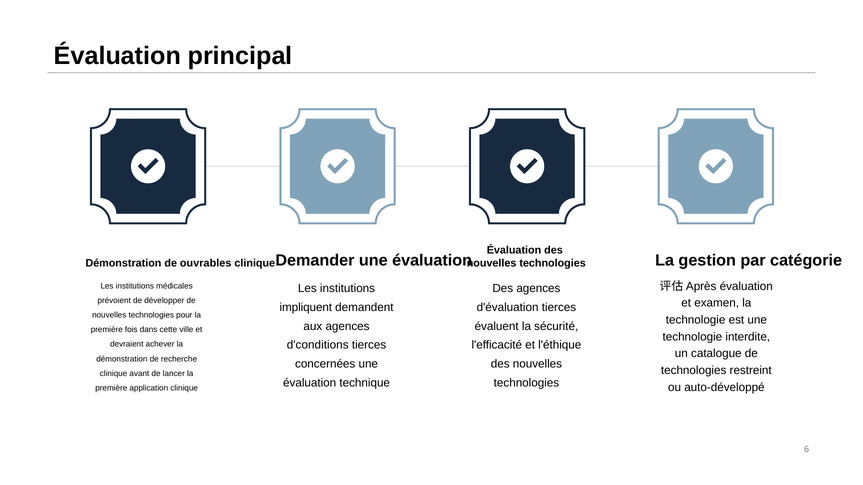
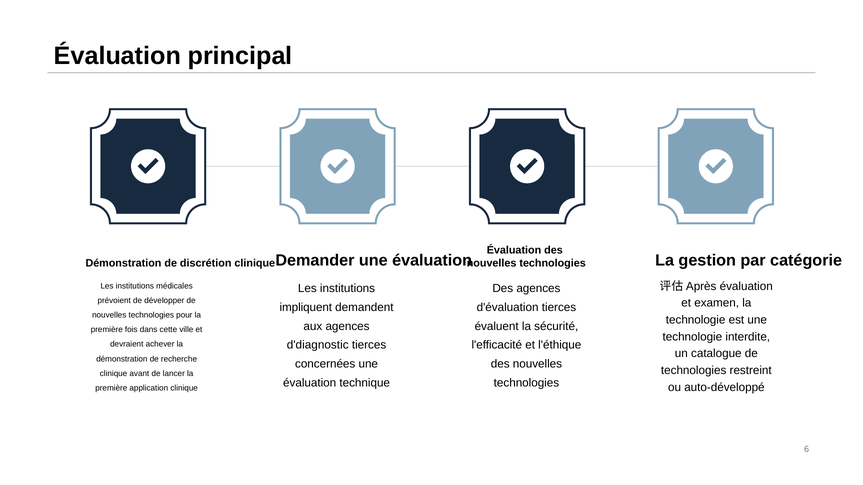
ouvrables: ouvrables -> discrétion (206, 264)
d'conditions: d'conditions -> d'diagnostic (318, 345)
